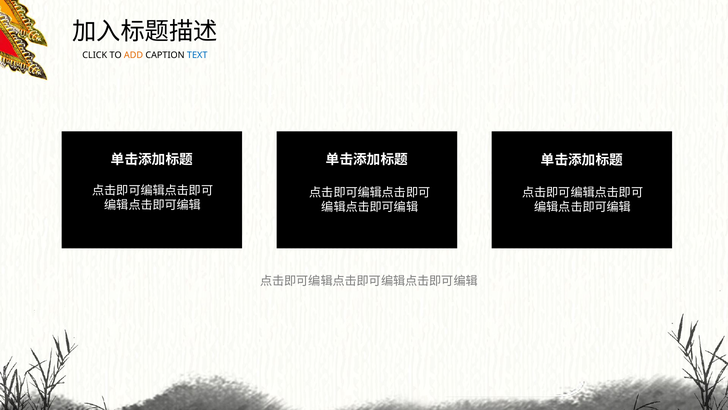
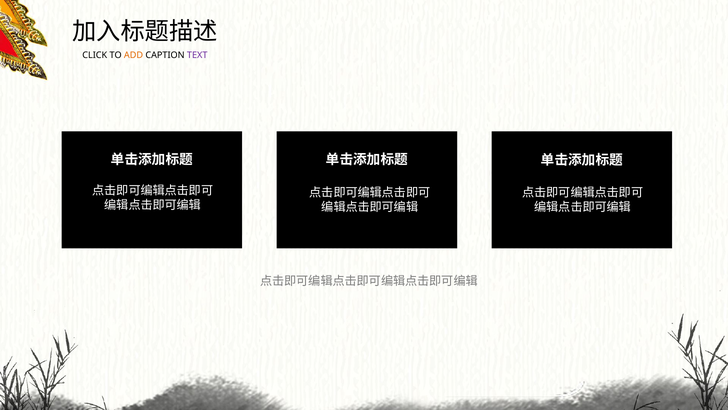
TEXT colour: blue -> purple (197, 55)
